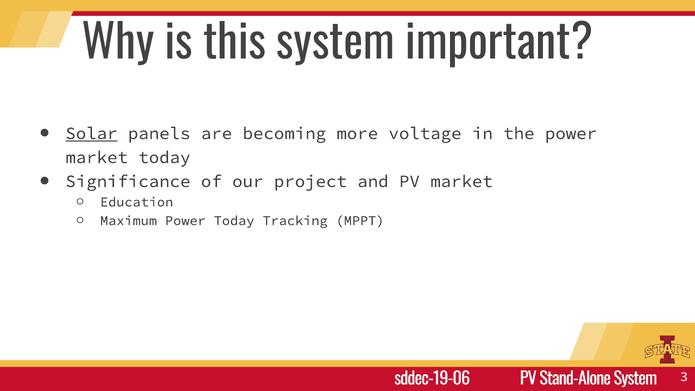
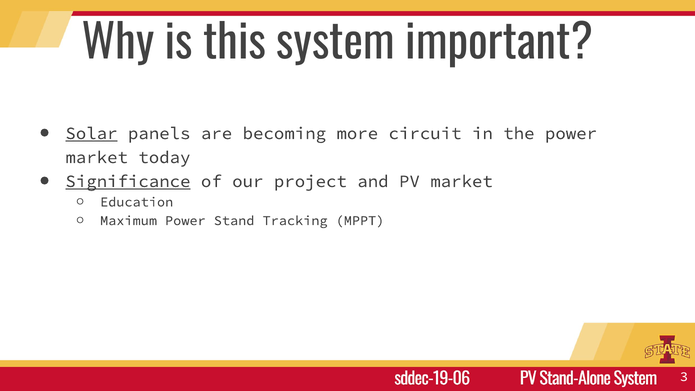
voltage: voltage -> circuit (425, 133)
Significance underline: none -> present (128, 181)
Power Today: Today -> Stand (234, 221)
